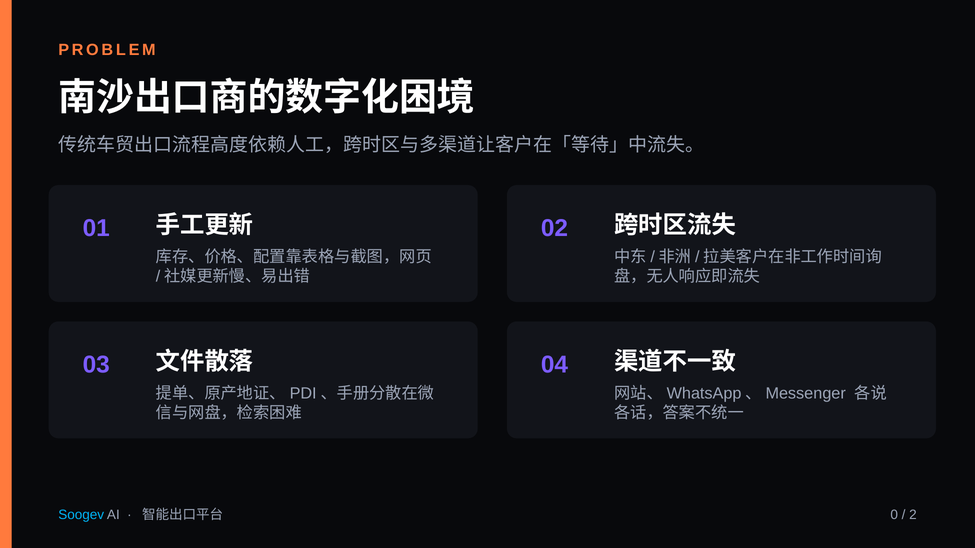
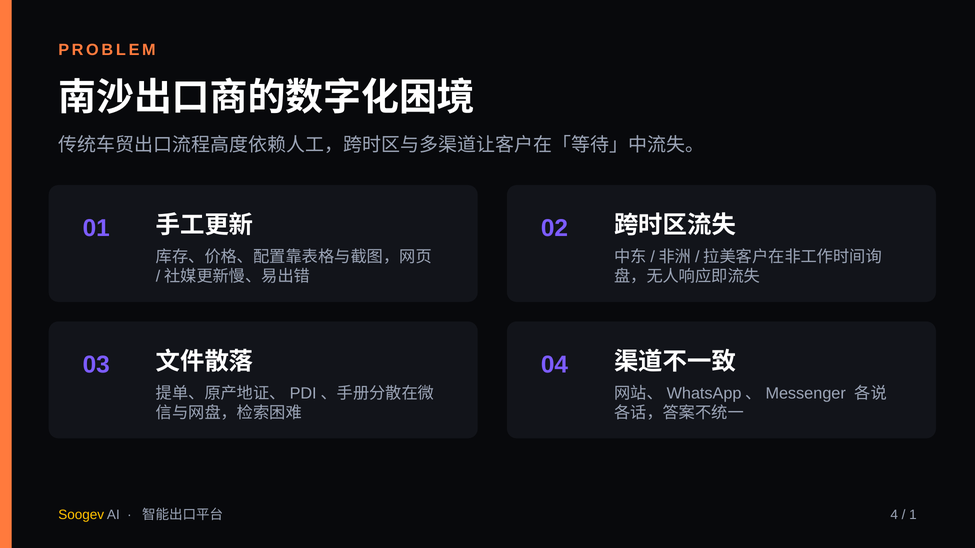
Soogev colour: light blue -> yellow (81, 515)
0: 0 -> 4 (894, 515)
2: 2 -> 1 (913, 515)
